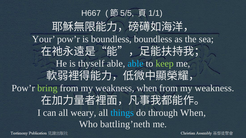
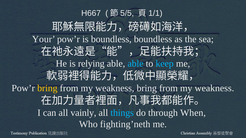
thyself: thyself -> relying (91, 64)
keep colour: light green -> light blue (165, 64)
bring colour: light green -> yellow (47, 88)
weakness when: when -> bring (147, 88)
weary: weary -> vainly (83, 113)
battling’neth: battling’neth -> fighting’neth (125, 125)
